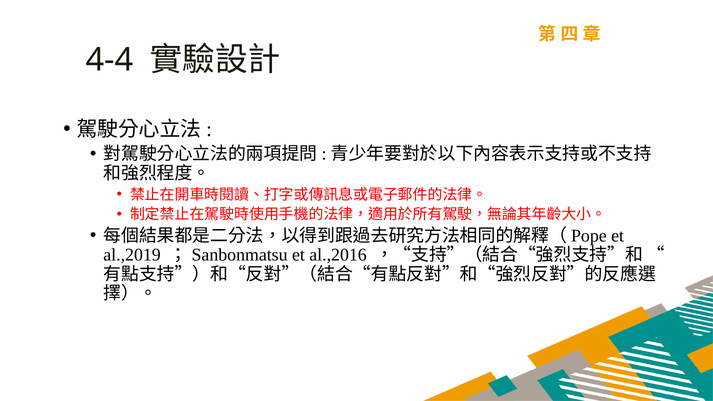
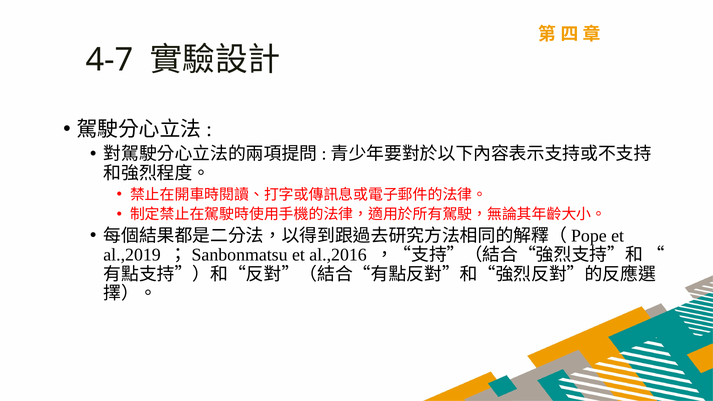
4-4: 4-4 -> 4-7 (109, 60)
